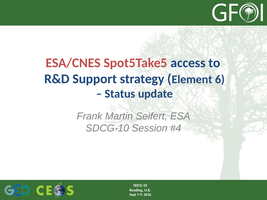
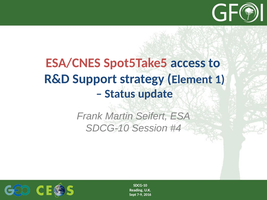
6: 6 -> 1 (220, 79)
